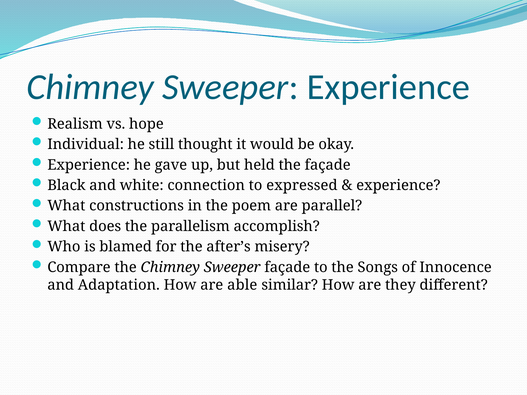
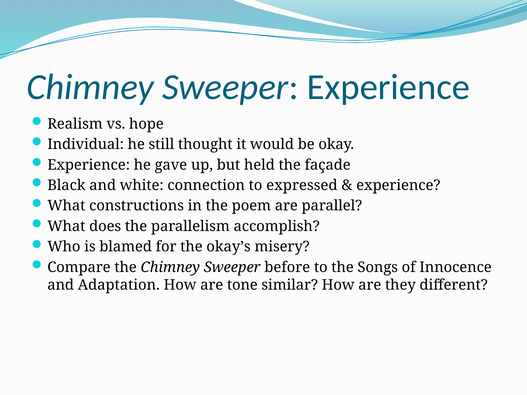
after’s: after’s -> okay’s (229, 247)
Sweeper façade: façade -> before (287, 267)
able: able -> tone (242, 285)
